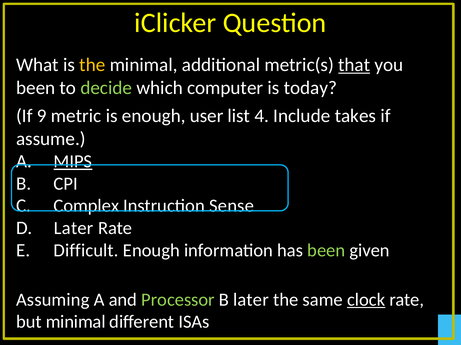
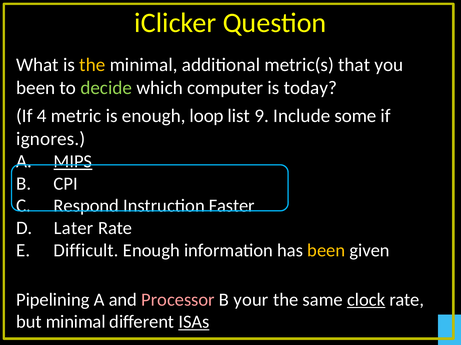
that underline: present -> none (354, 65)
9: 9 -> 4 (42, 116)
user: user -> loop (207, 116)
4: 4 -> 9 (262, 116)
takes: takes -> some (356, 116)
assume: assume -> ignores (51, 139)
Complex: Complex -> Respond (86, 206)
Sense: Sense -> Faster (232, 206)
been colour: light green -> yellow (326, 251)
Assuming: Assuming -> Pipelining (53, 300)
Processor colour: light green -> pink (178, 300)
B later: later -> your (251, 300)
ISAs underline: none -> present (194, 323)
